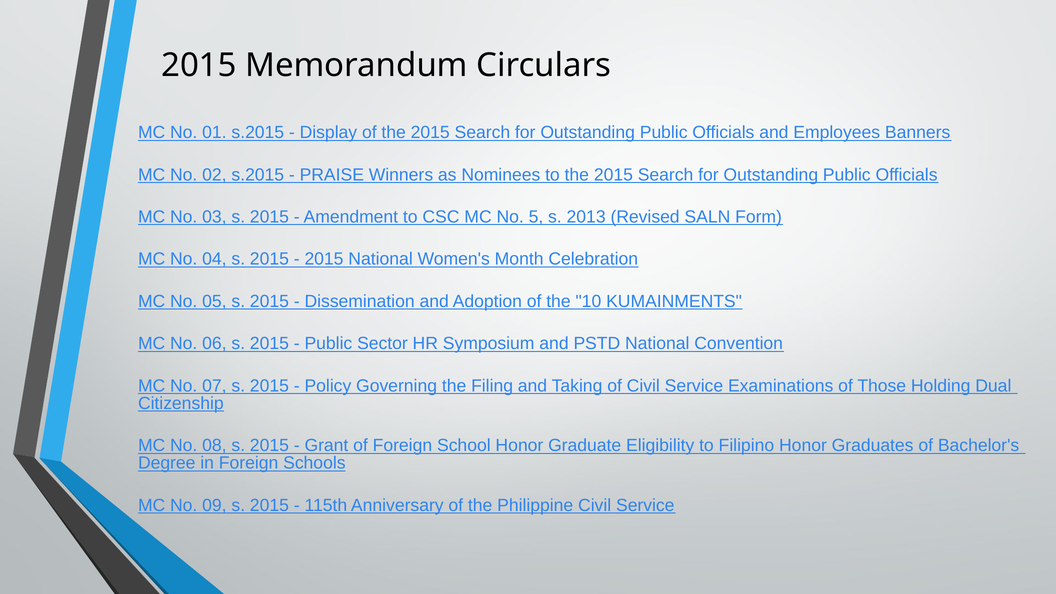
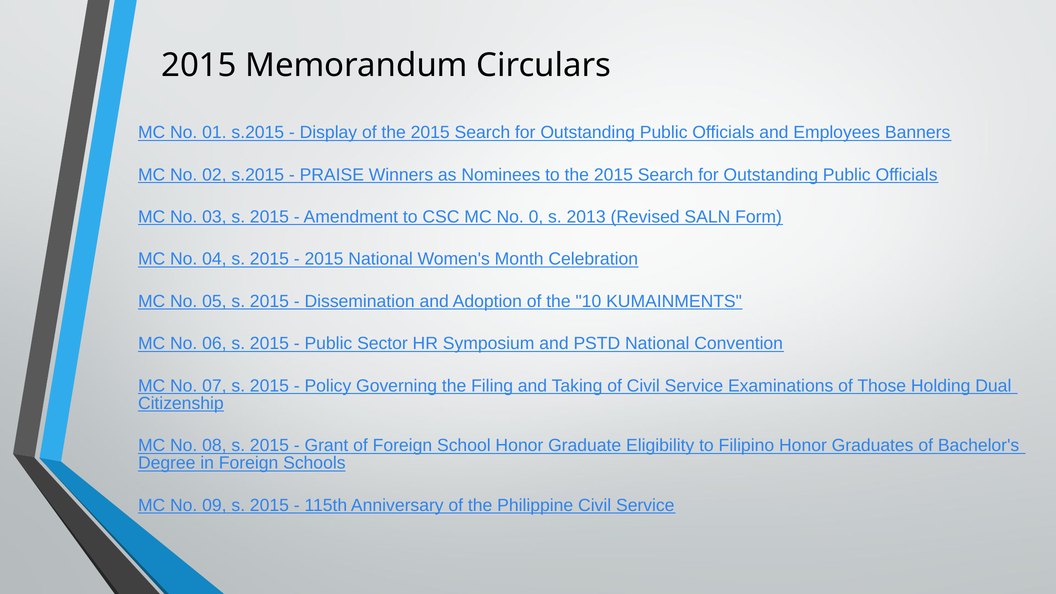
5: 5 -> 0 (536, 217)
